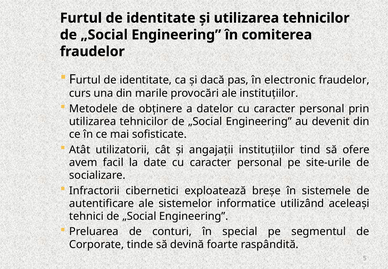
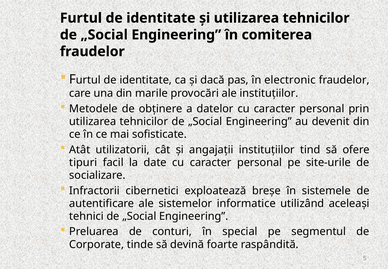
curs: curs -> care (80, 93)
avem: avem -> tipuri (83, 162)
